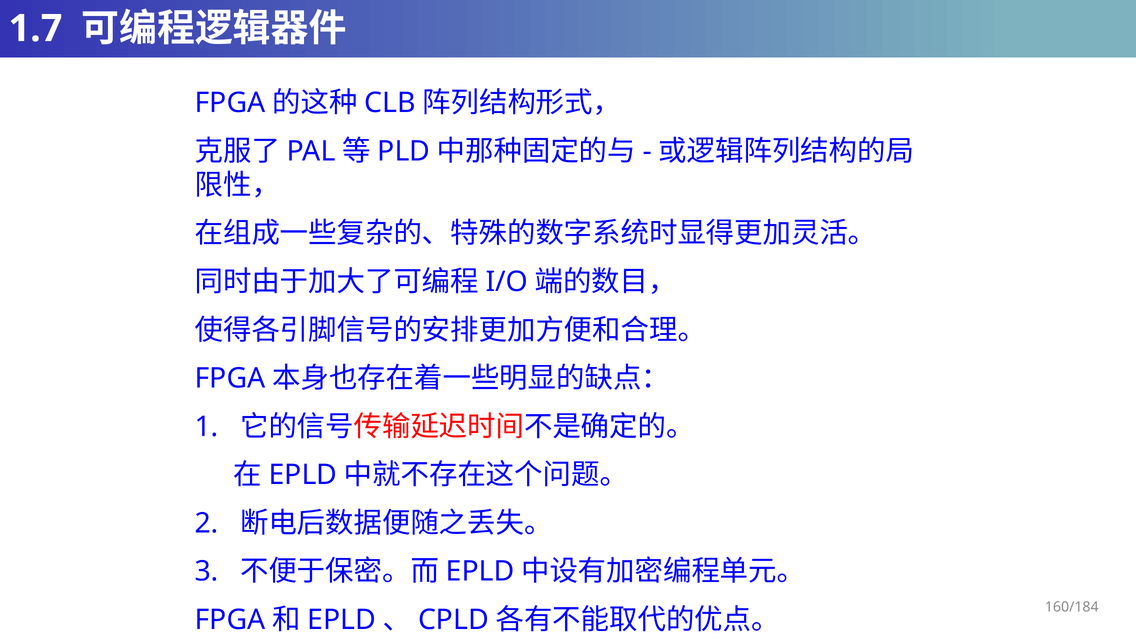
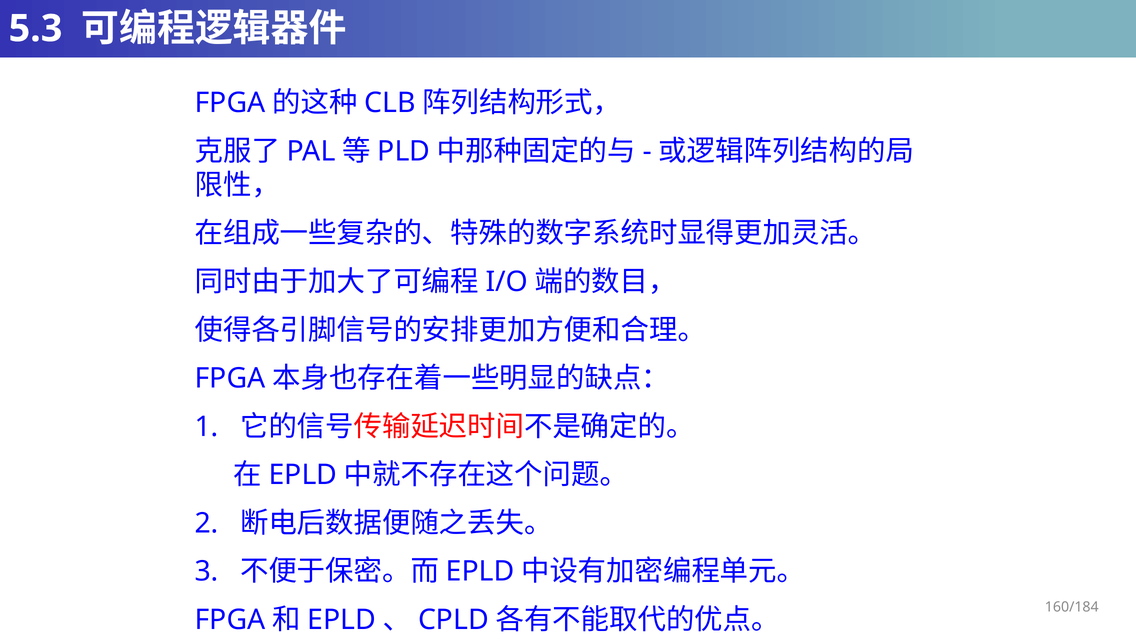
1.7: 1.7 -> 5.3 (35, 29)
